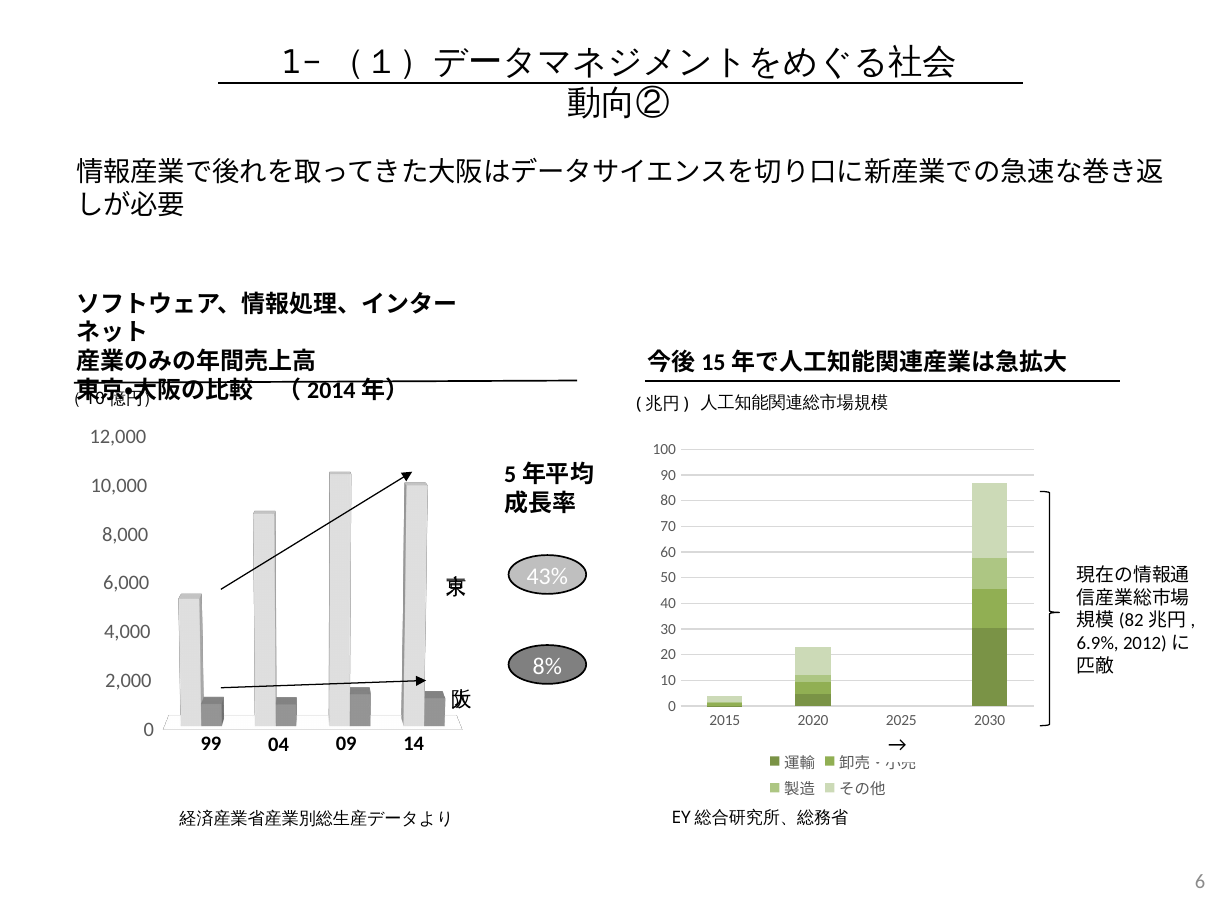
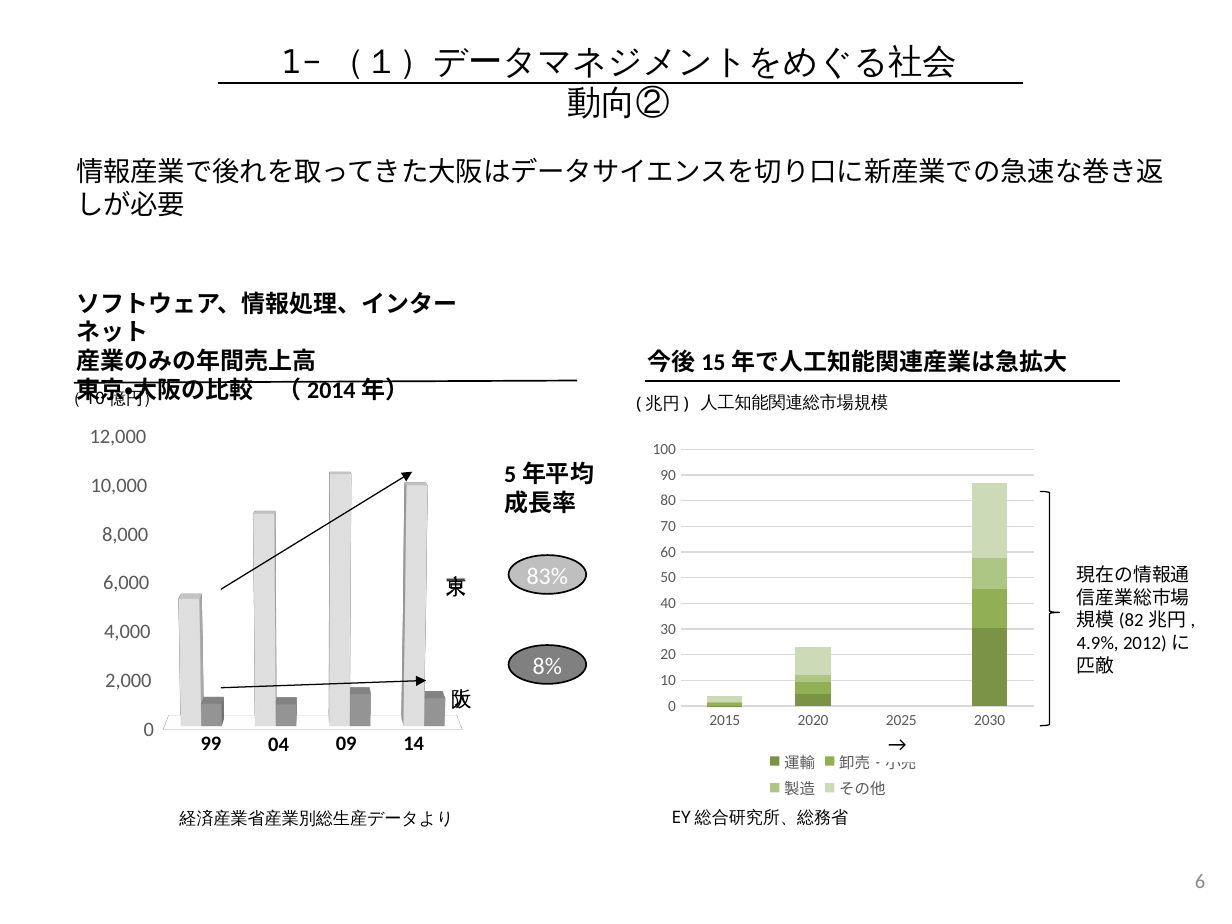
43%: 43% -> 83% (547, 576)
6.9%: 6.9% -> 4.9% (1098, 643)
